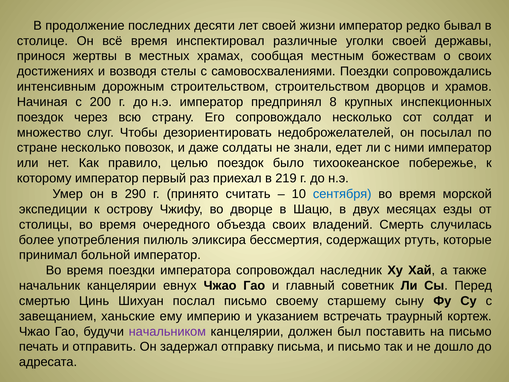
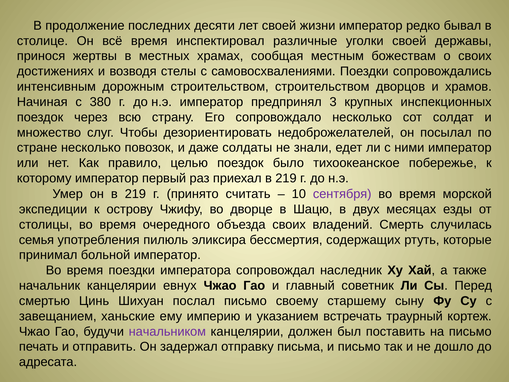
200: 200 -> 380 (100, 102)
8: 8 -> 3 (333, 102)
он в 290: 290 -> 219 (135, 194)
сентября colour: blue -> purple (342, 194)
более: более -> семья (36, 240)
